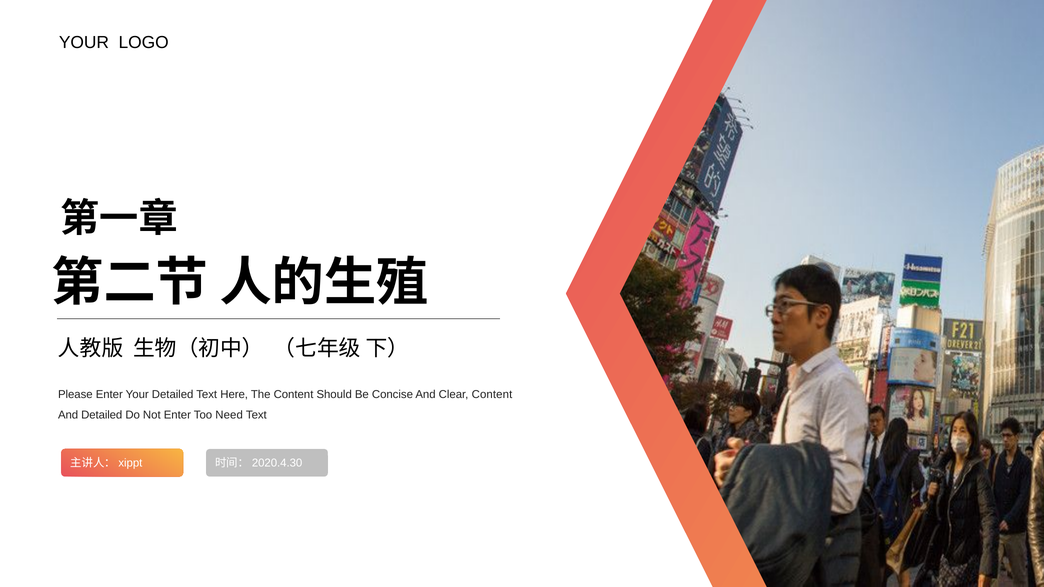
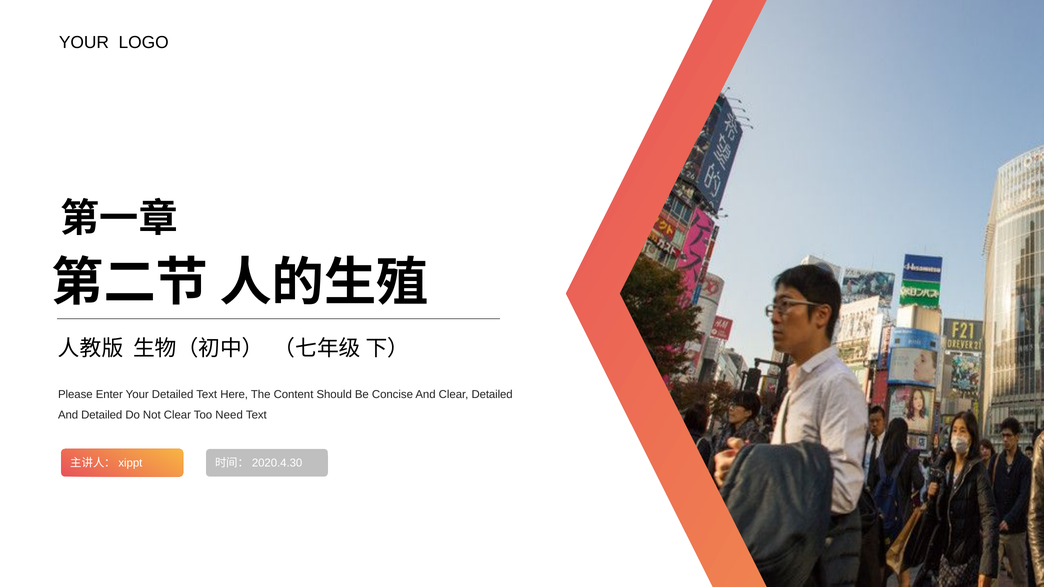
Clear Content: Content -> Detailed (492, 395)
Not Enter: Enter -> Clear (177, 415)
